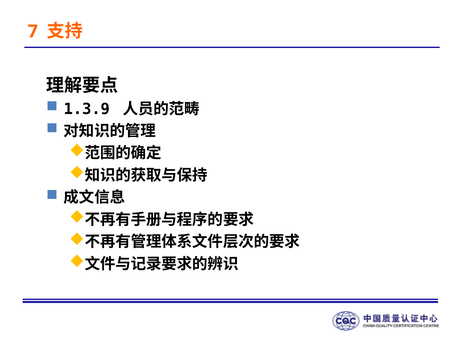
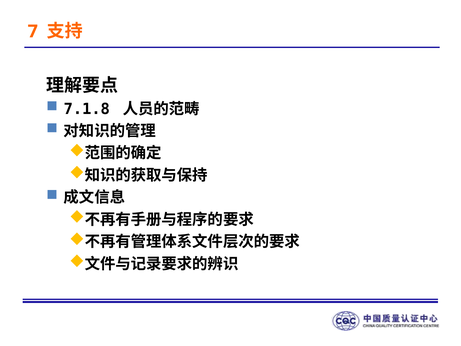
1.3.9: 1.3.9 -> 7.1.8 (87, 109)
